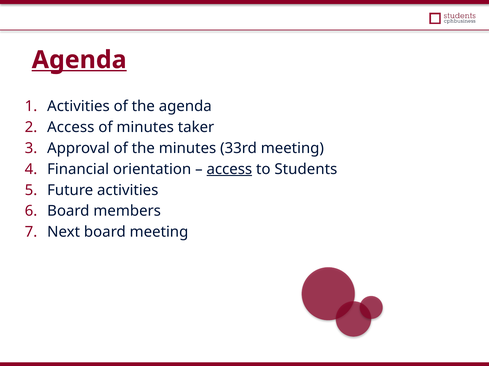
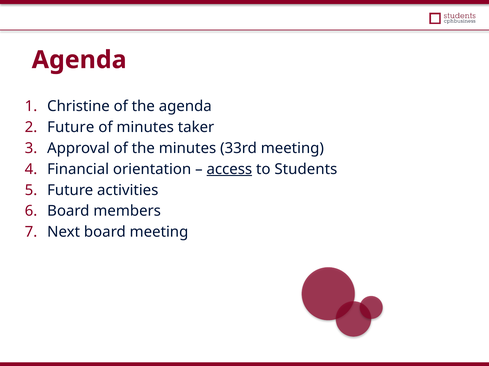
Agenda underline: present -> none (79, 60)
Activities: Activities -> Christine (78, 106)
Access: Access -> Future (71, 127)
